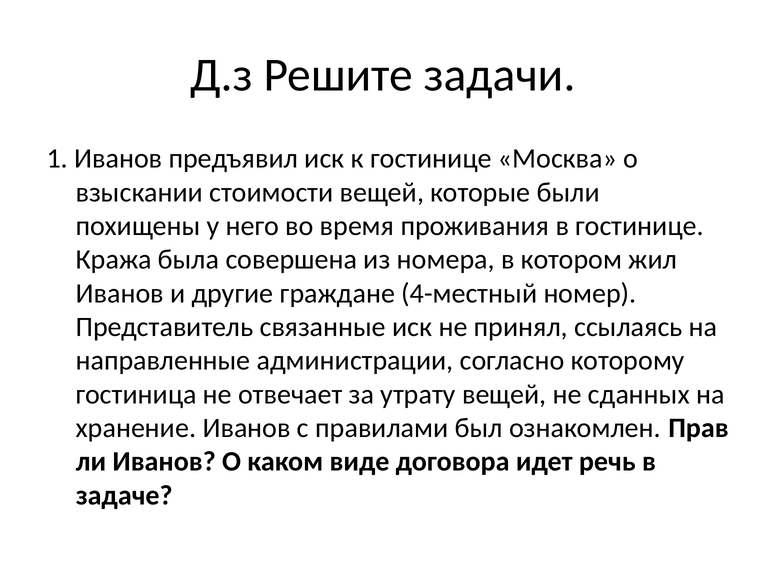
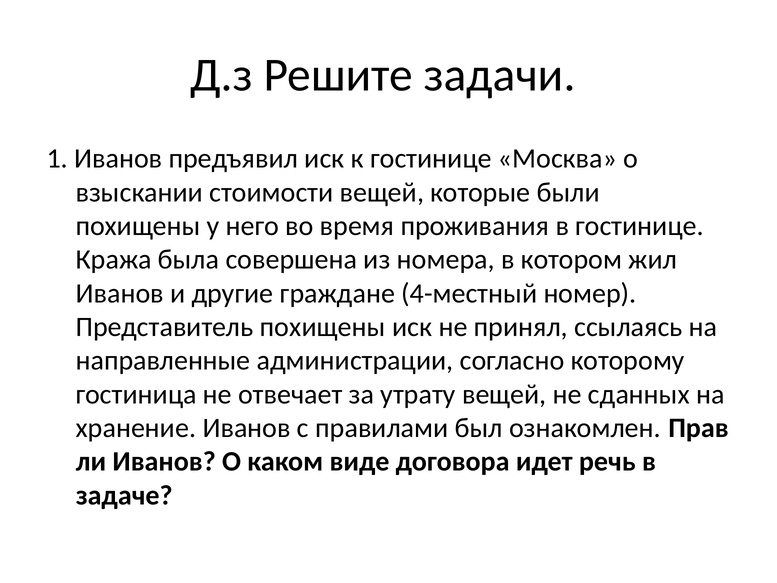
Представитель связанные: связанные -> похищены (323, 327)
